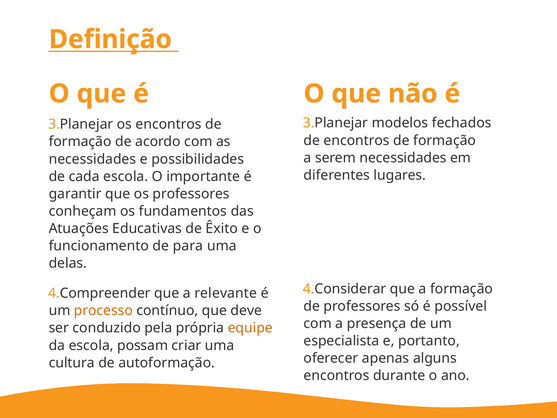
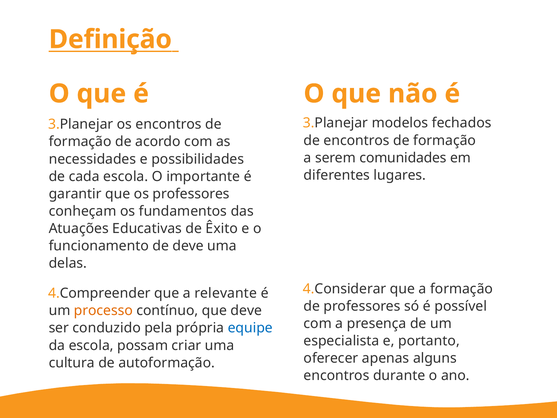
serem necessidades: necessidades -> comunidades (403, 158)
de para: para -> deve (188, 246)
equipe colour: orange -> blue (250, 328)
